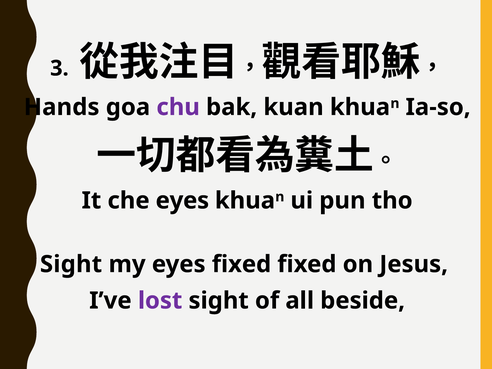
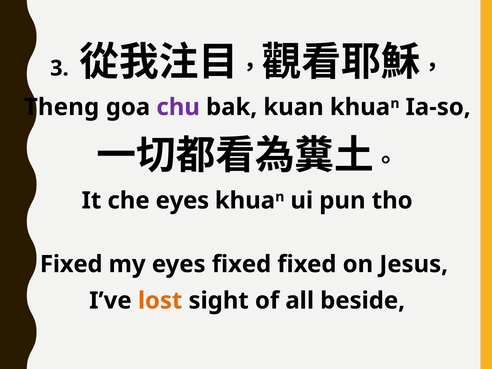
Hands: Hands -> Theng (62, 107)
Sight: Sight -> Fixed (71, 264)
lost colour: purple -> orange (160, 301)
